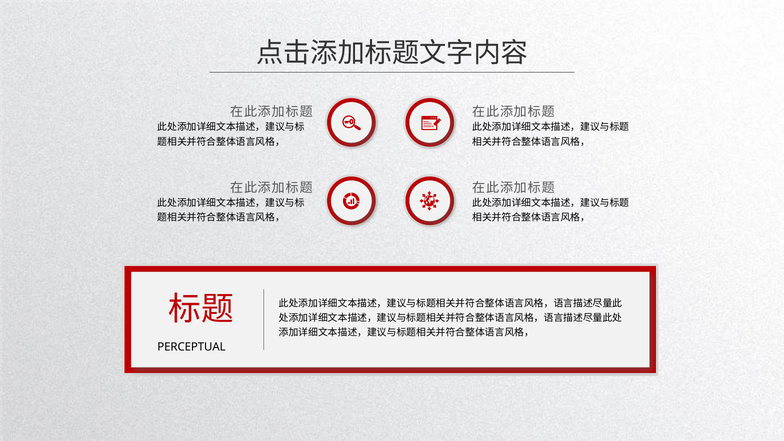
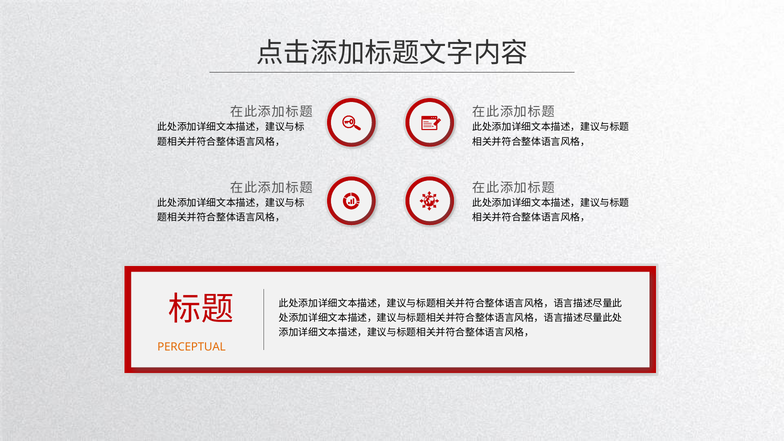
PERCEPTUAL colour: black -> orange (191, 347)
